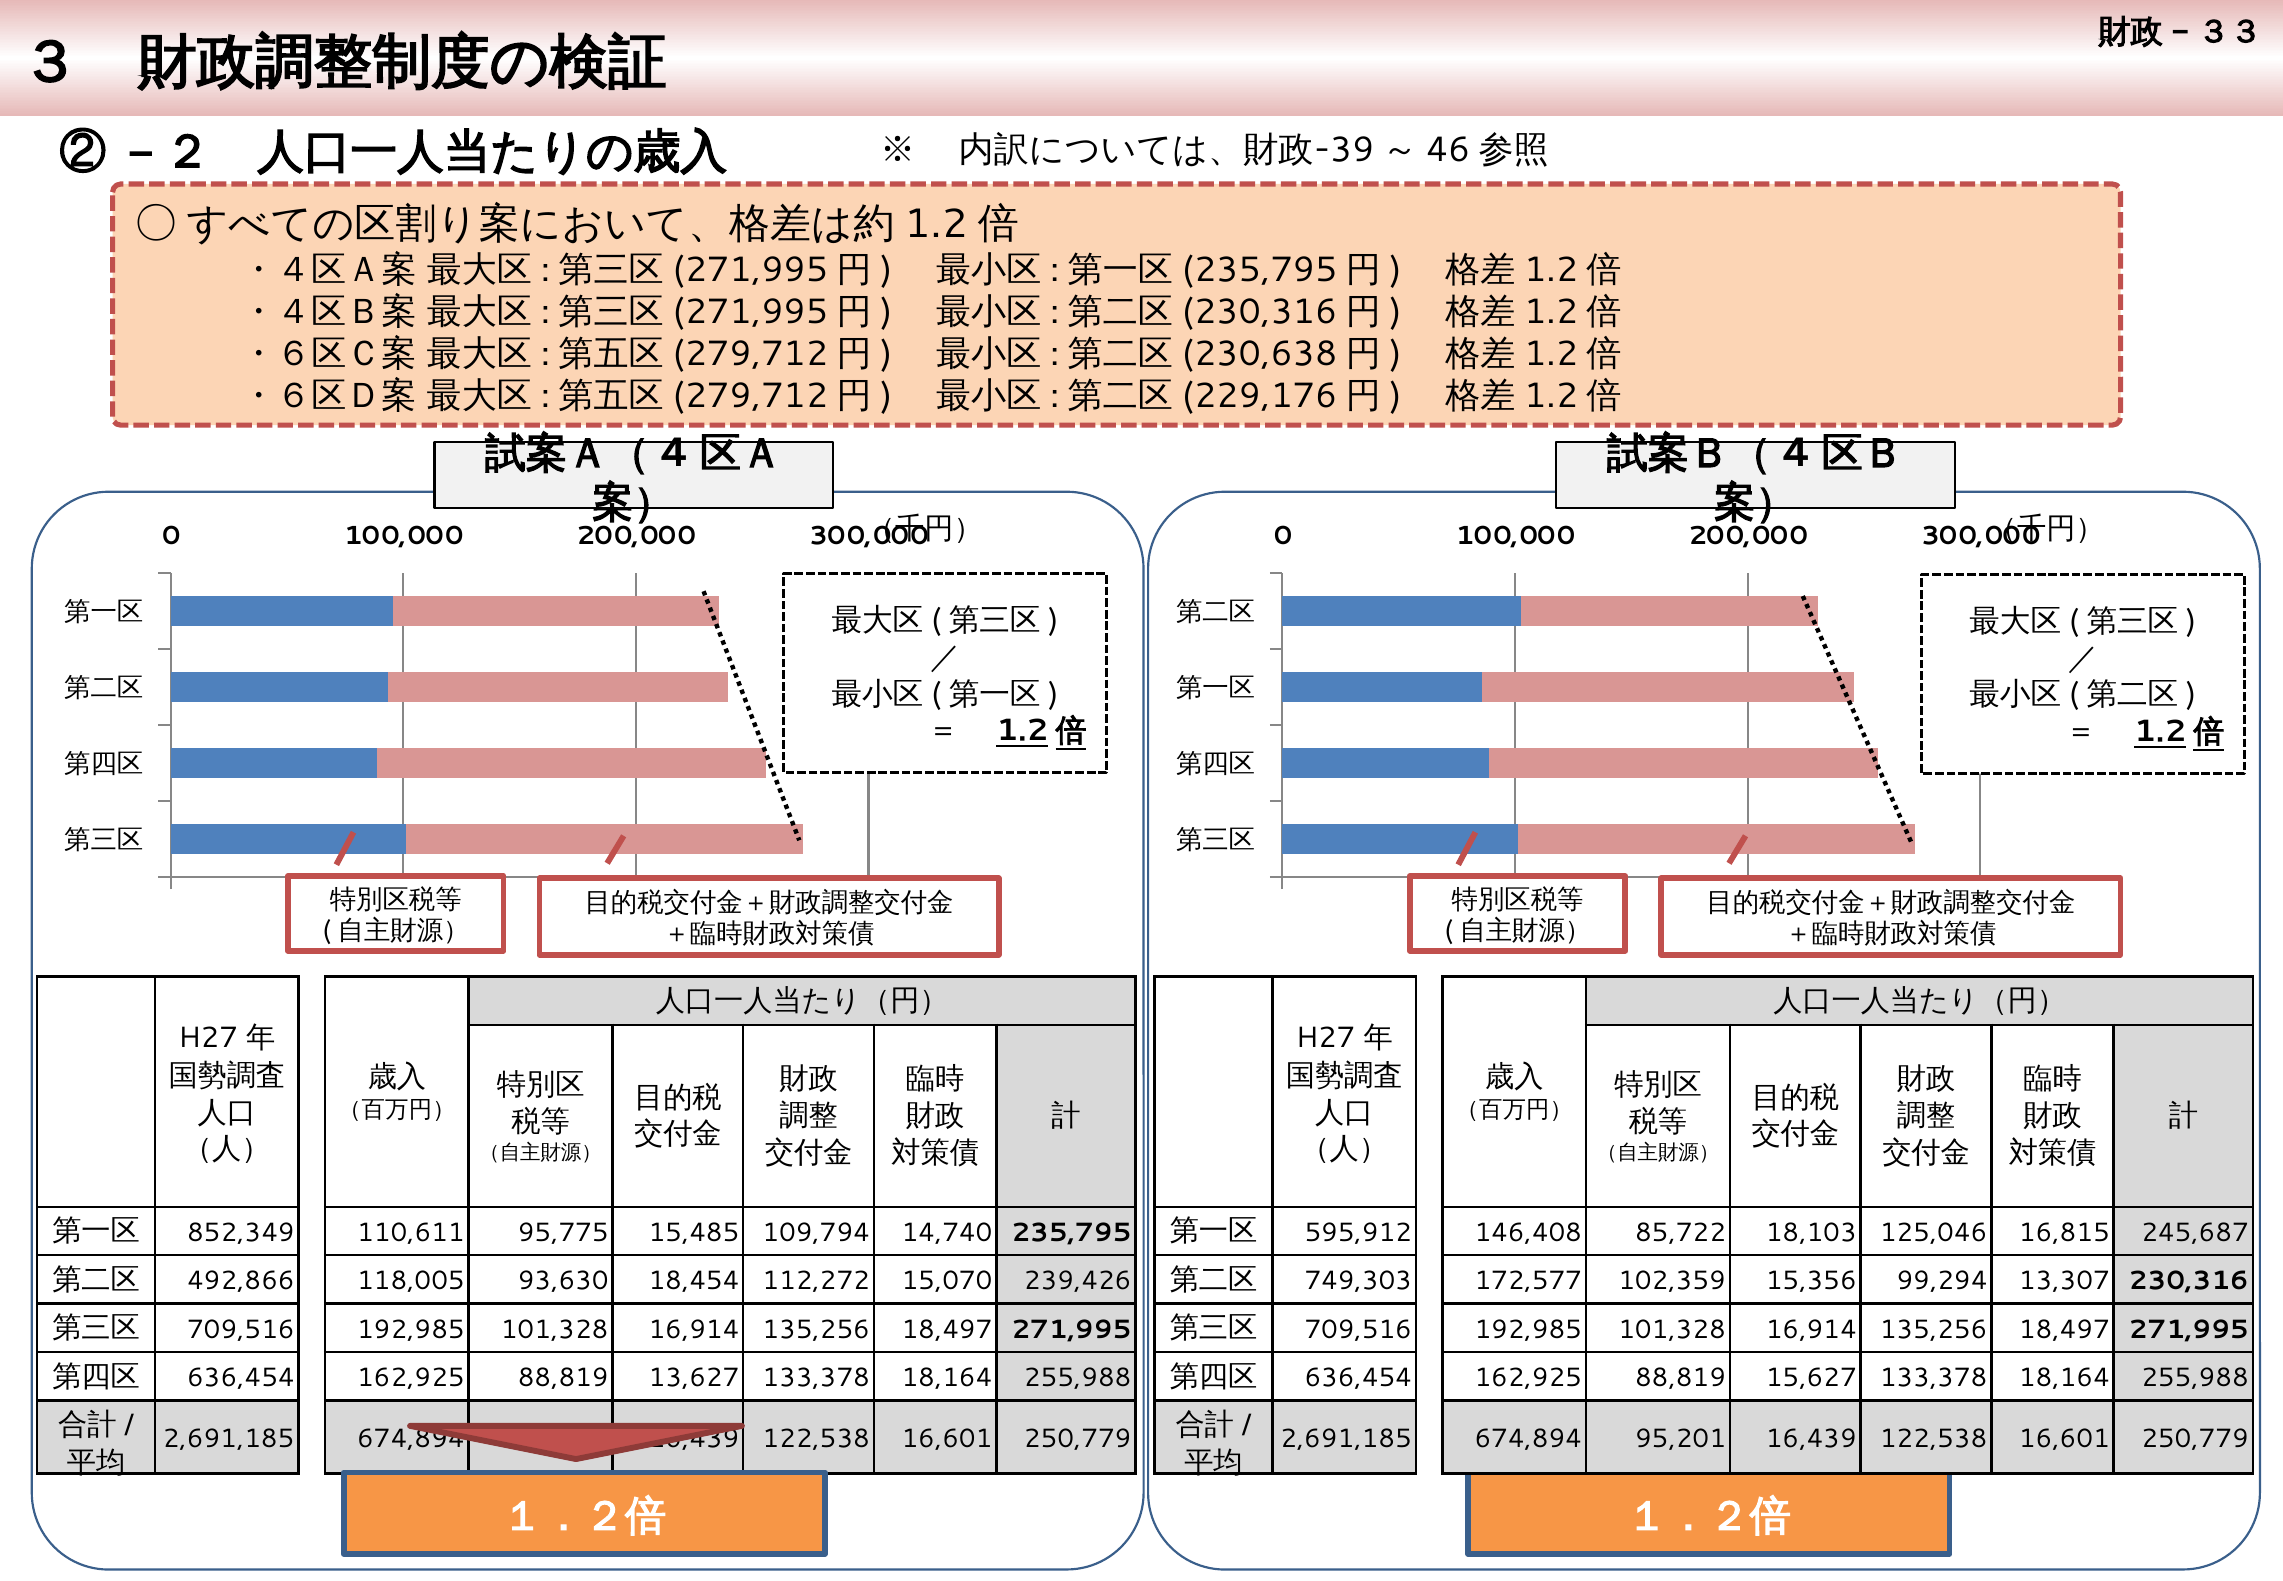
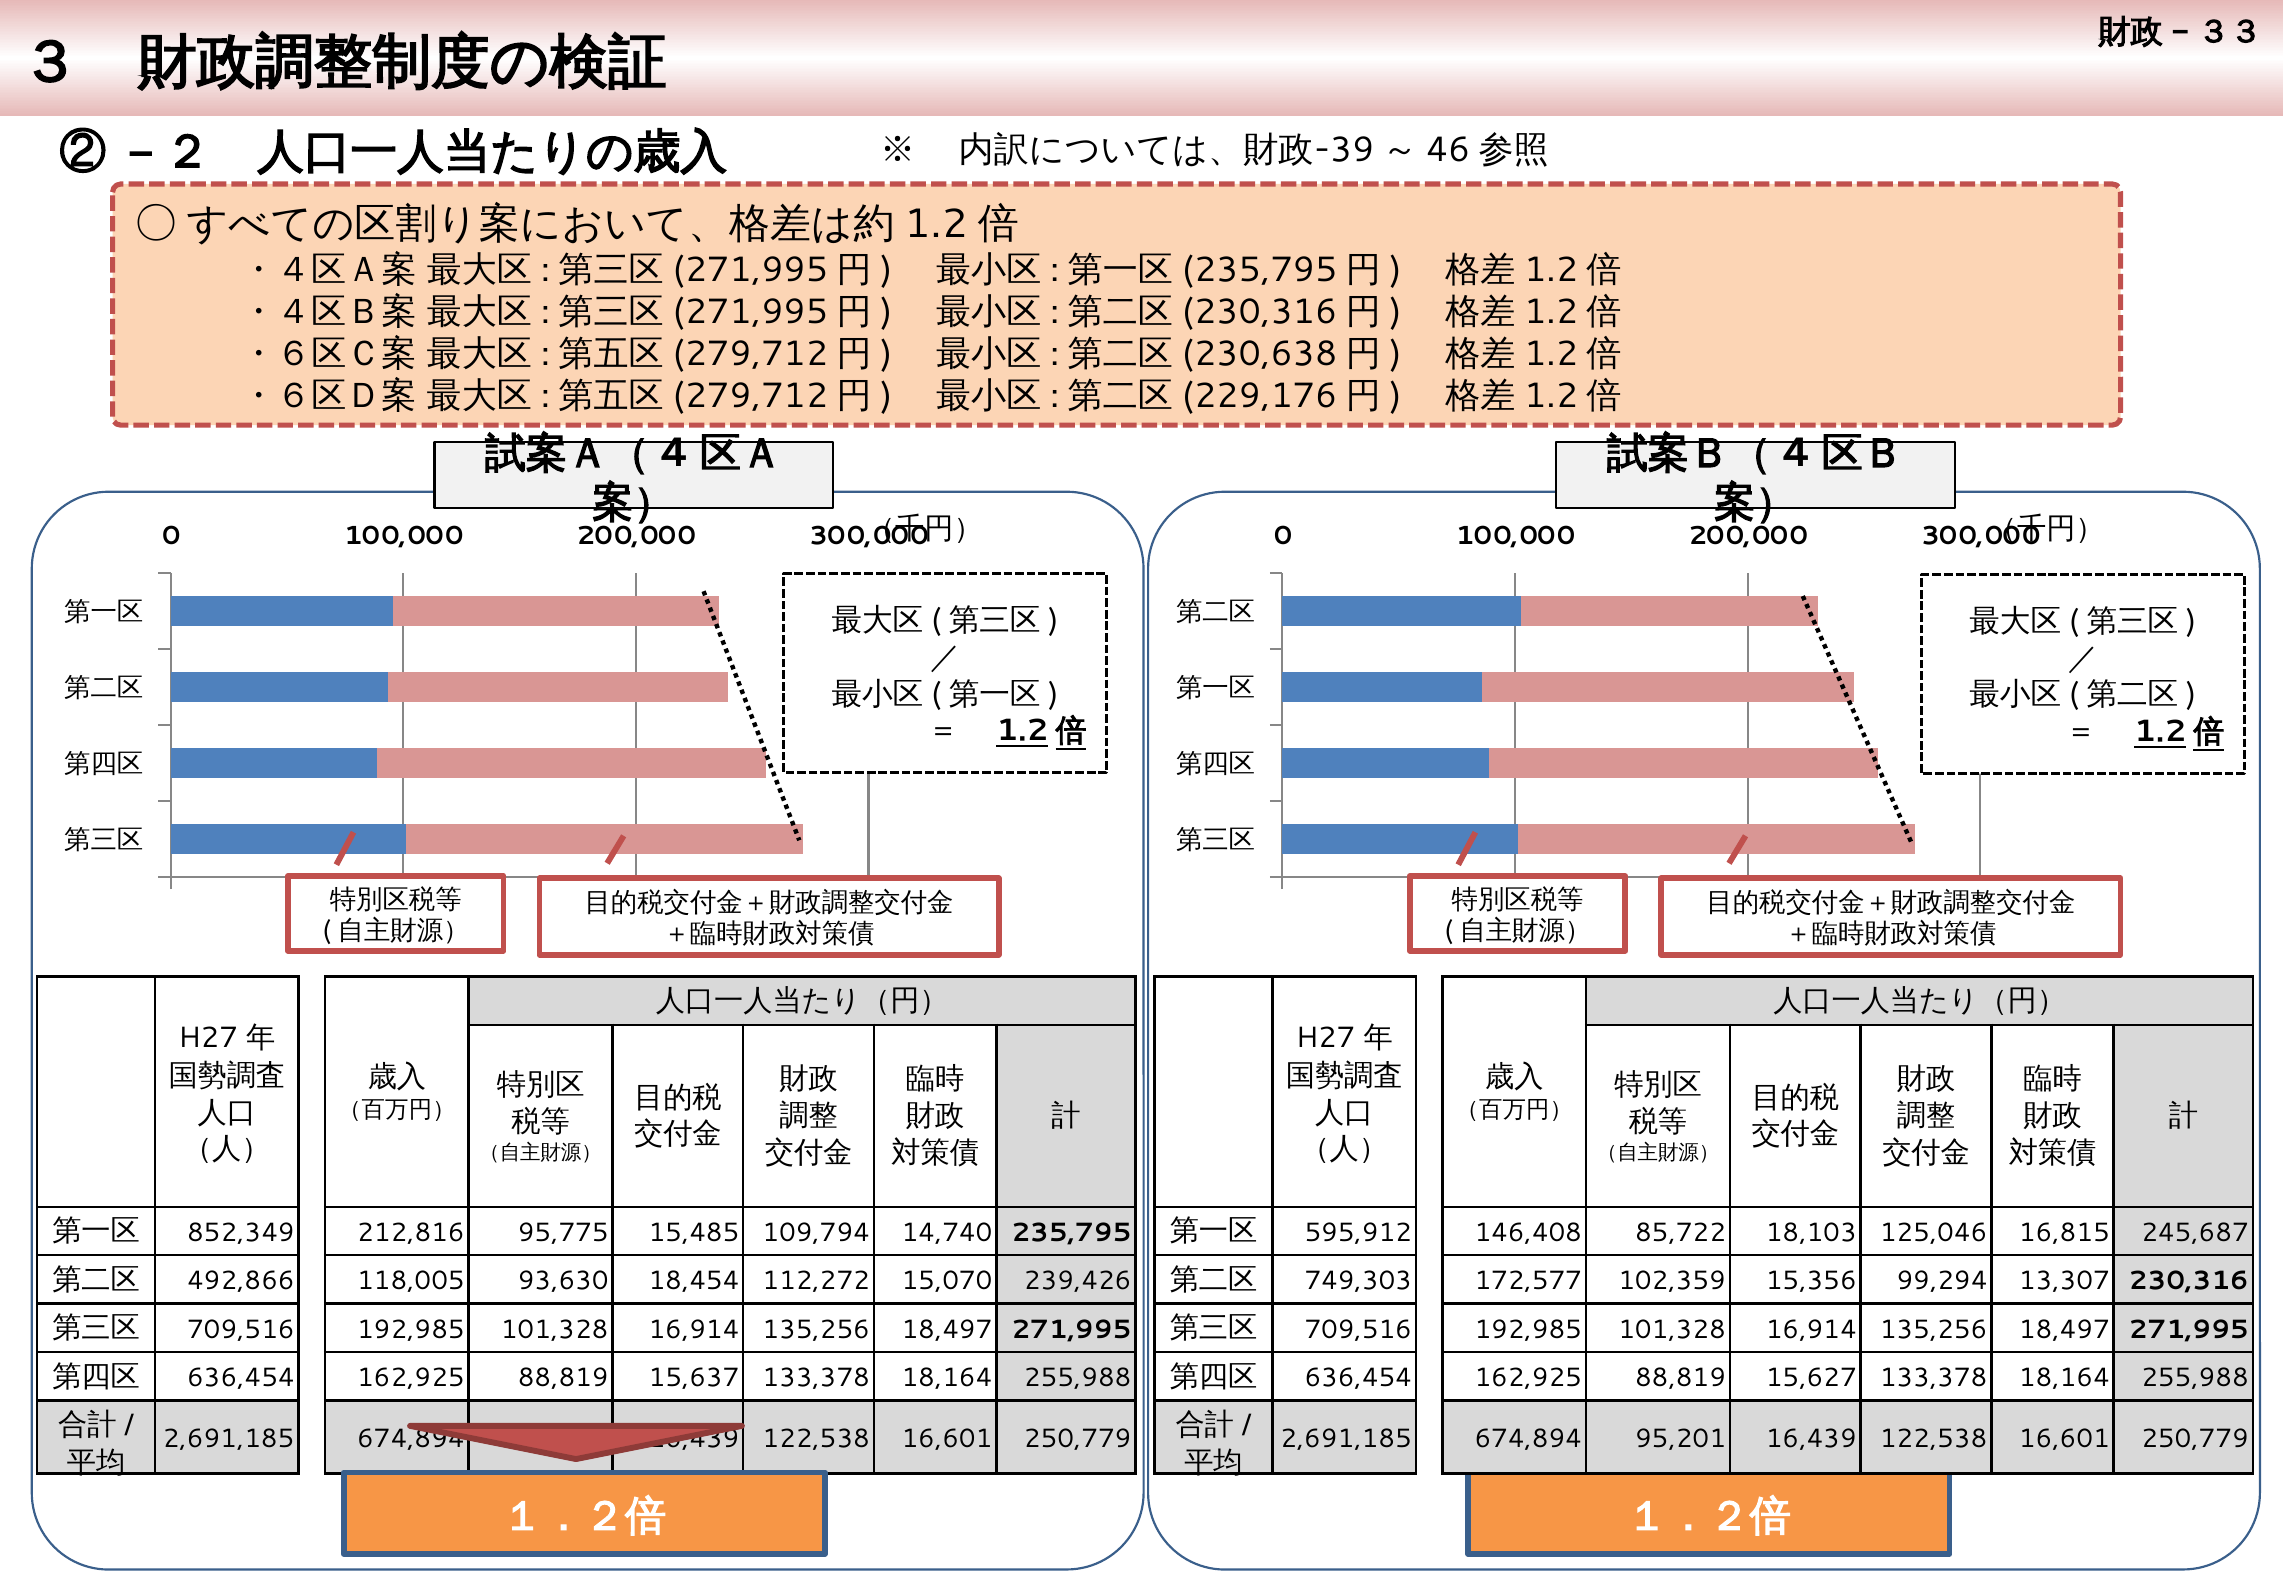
110,611: 110,611 -> 212,816 (411, 1232)
13,627: 13,627 -> 15,637 (694, 1377)
